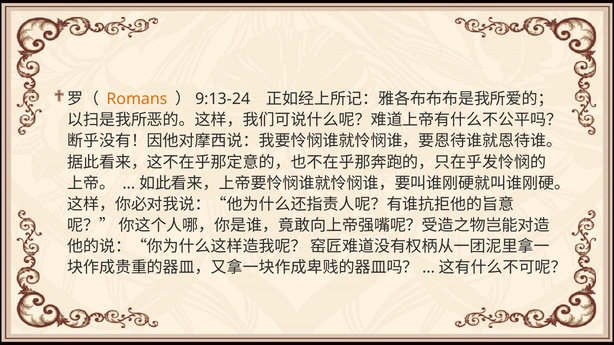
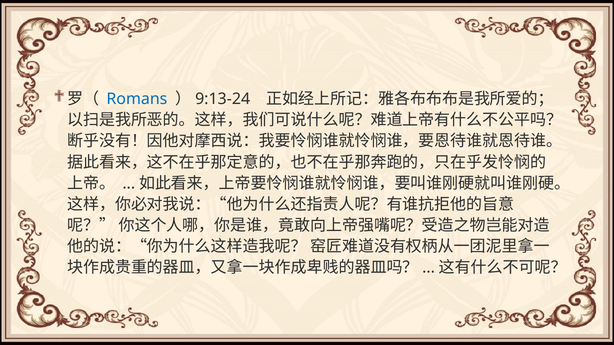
Romans colour: orange -> blue (137, 99)
